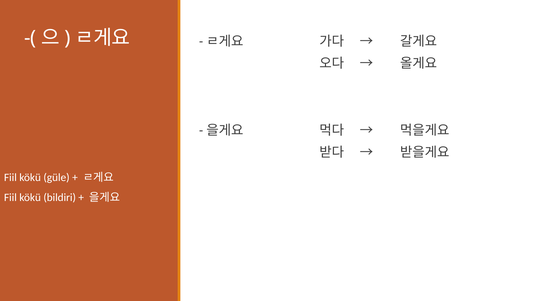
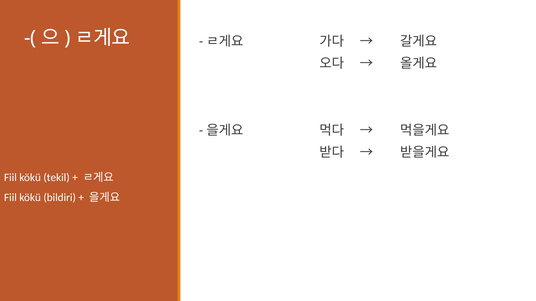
güle: güle -> tekil (57, 178)
